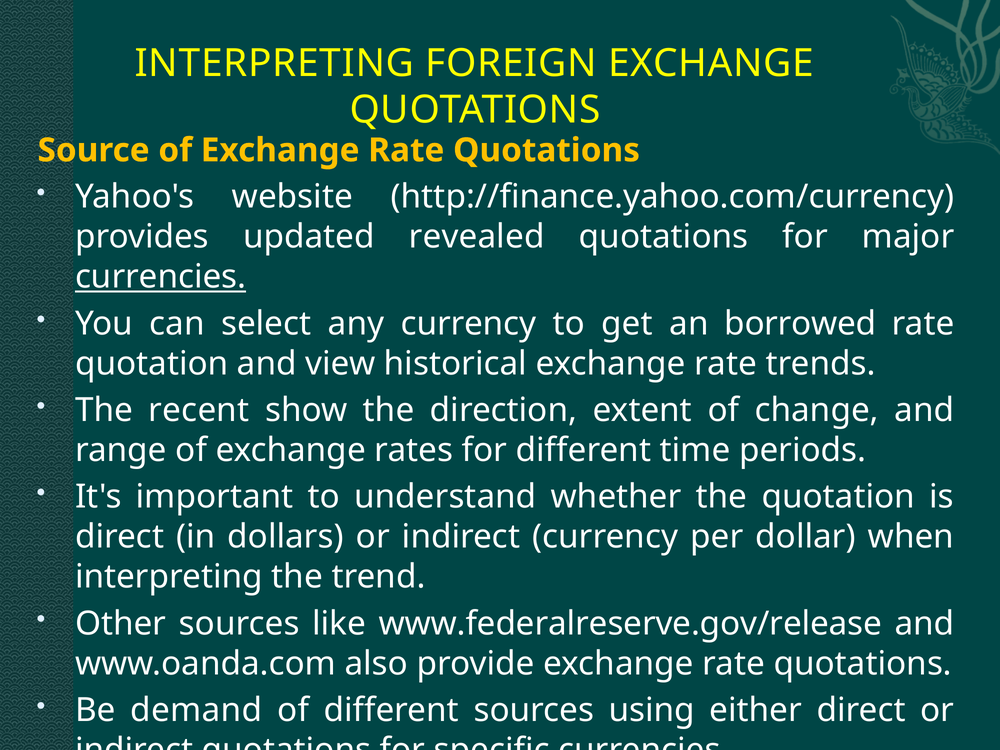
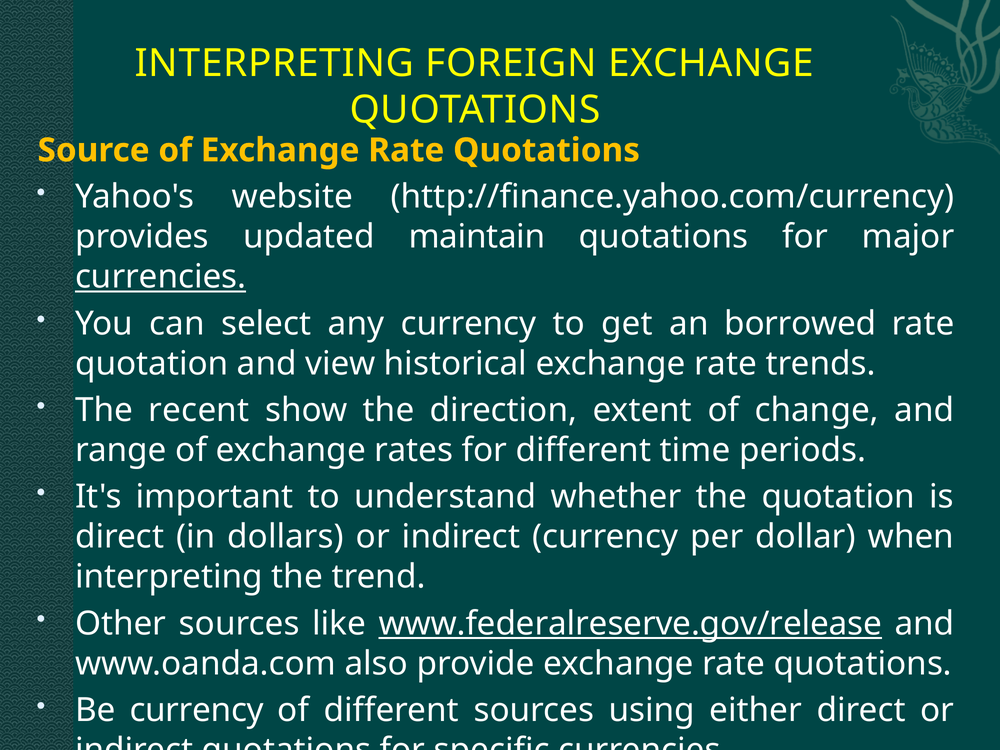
revealed: revealed -> maintain (477, 237)
www.federalreserve.gov/release underline: none -> present (630, 624)
Be demand: demand -> currency (197, 710)
